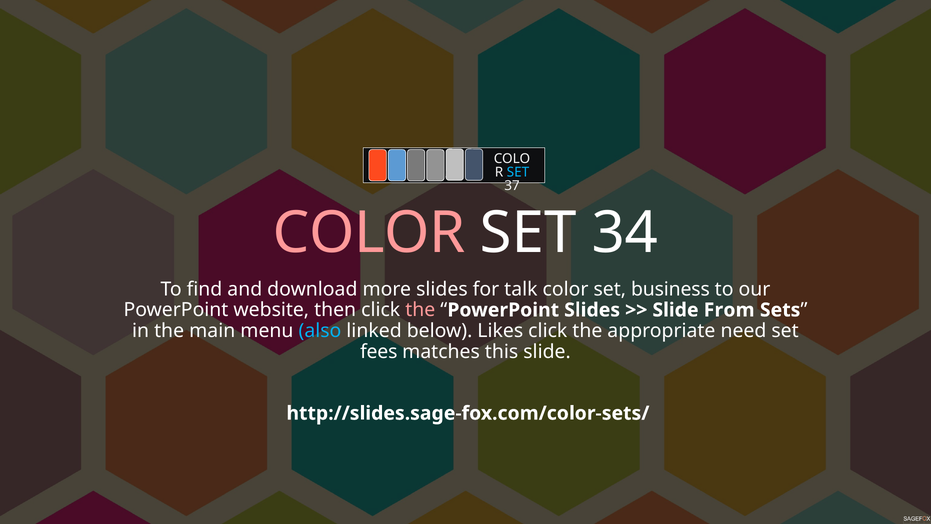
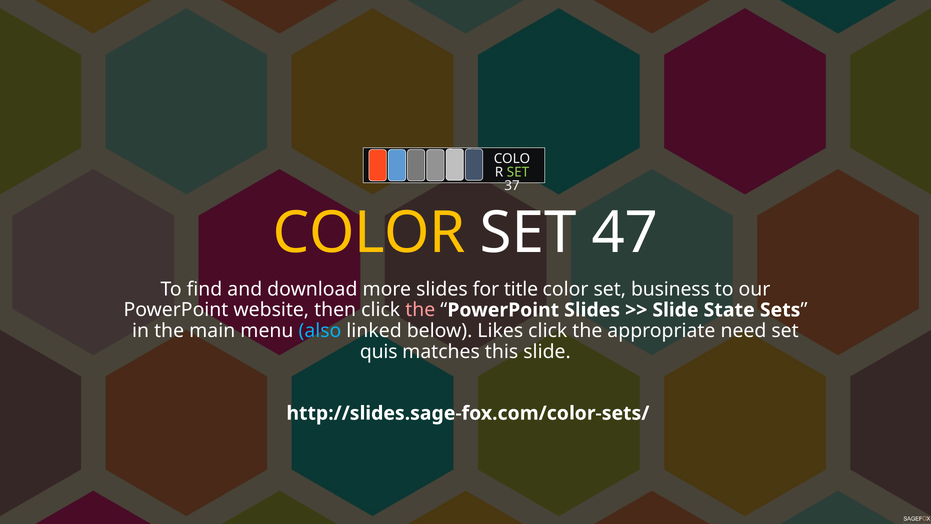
SET colour: light blue -> light green (518, 172)
COLOR colour: pink -> yellow (369, 233)
34: 34 -> 47 (625, 233)
talk: talk -> title (521, 289)
From: From -> State (729, 310)
fees: fees -> quis (379, 352)
